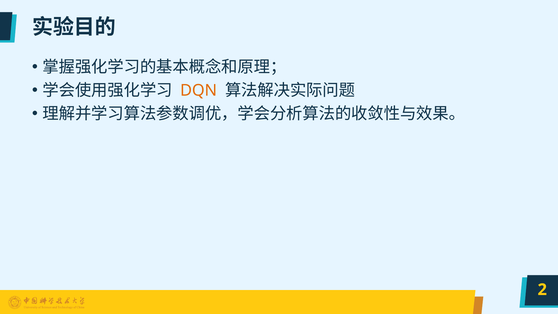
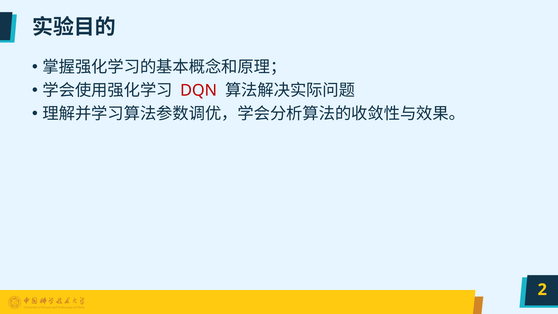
DQN colour: orange -> red (199, 90)
